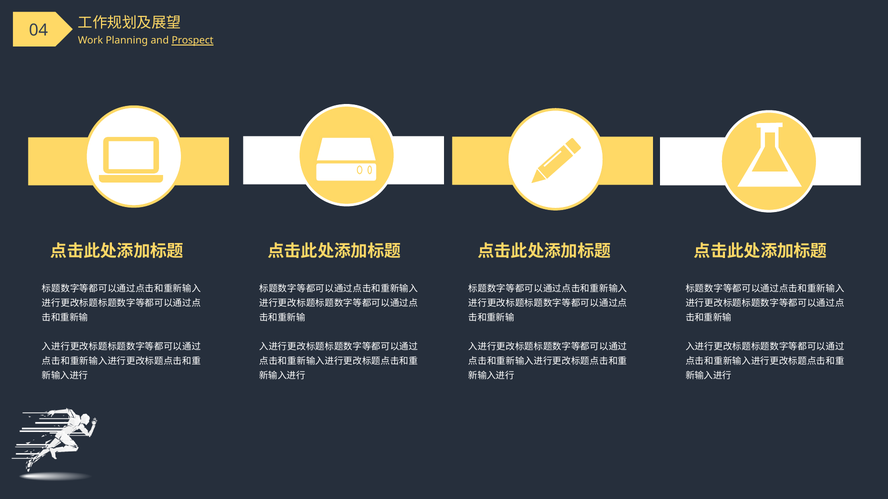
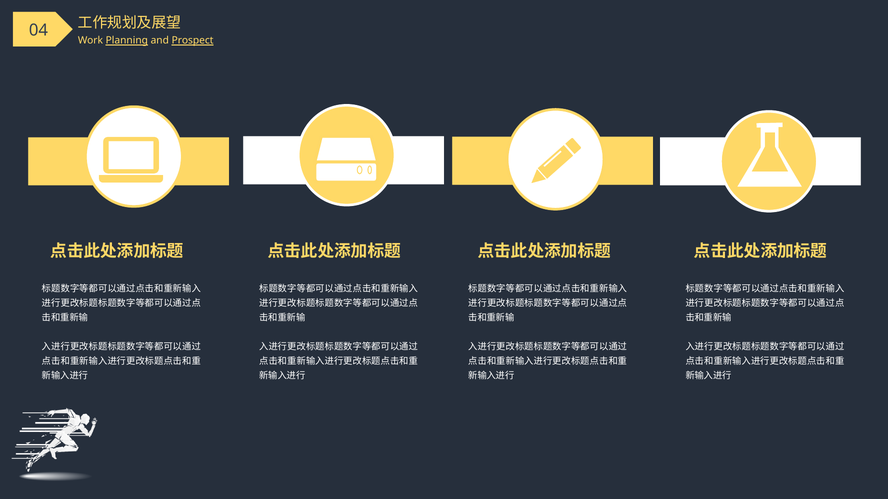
Planning underline: none -> present (127, 41)
